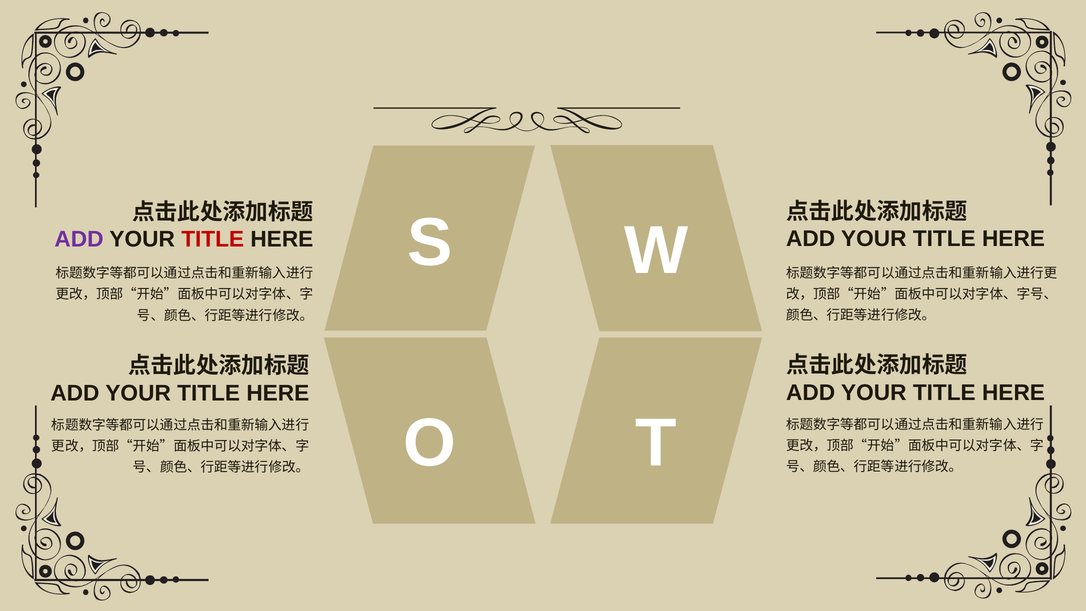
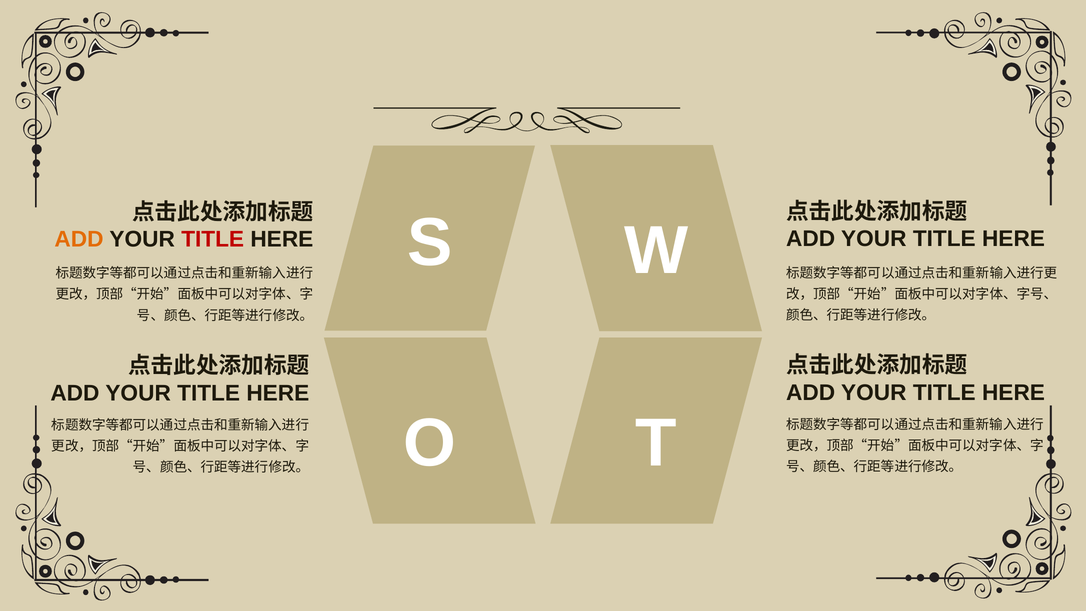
ADD colour: purple -> orange (79, 239)
